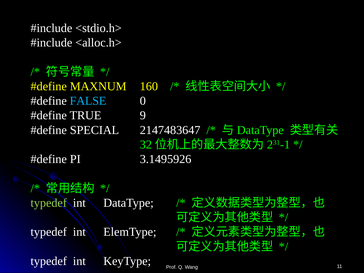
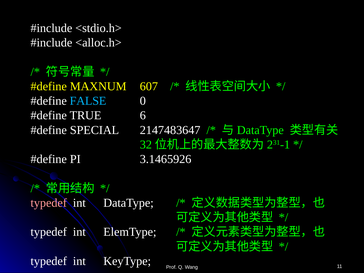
160: 160 -> 607 (149, 86)
9: 9 -> 6 (143, 115)
3.1495926: 3.1495926 -> 3.1465926 (166, 159)
typedef colour: light green -> pink (49, 203)
